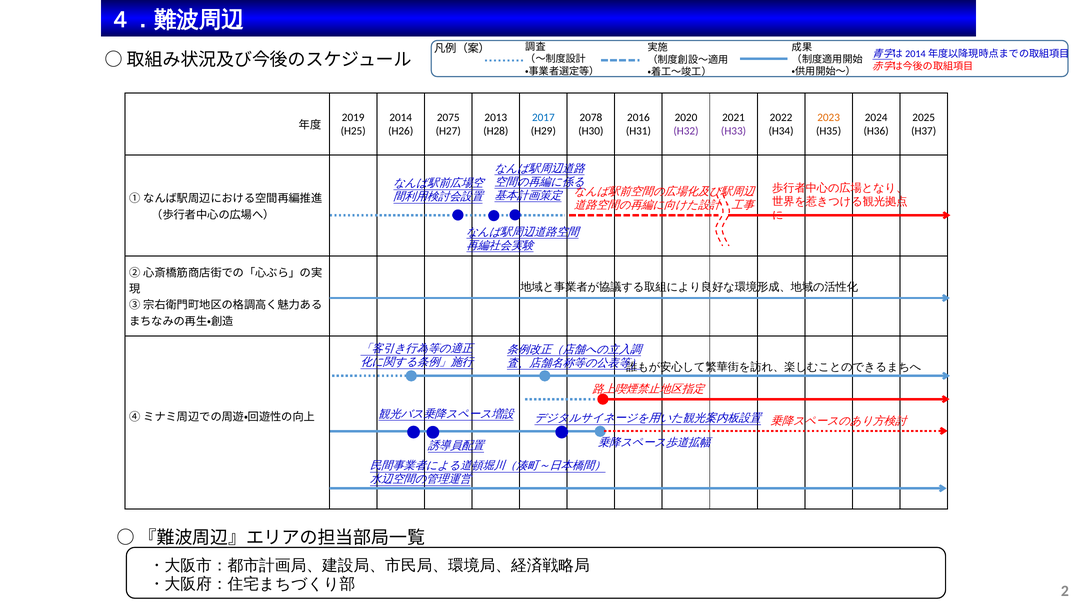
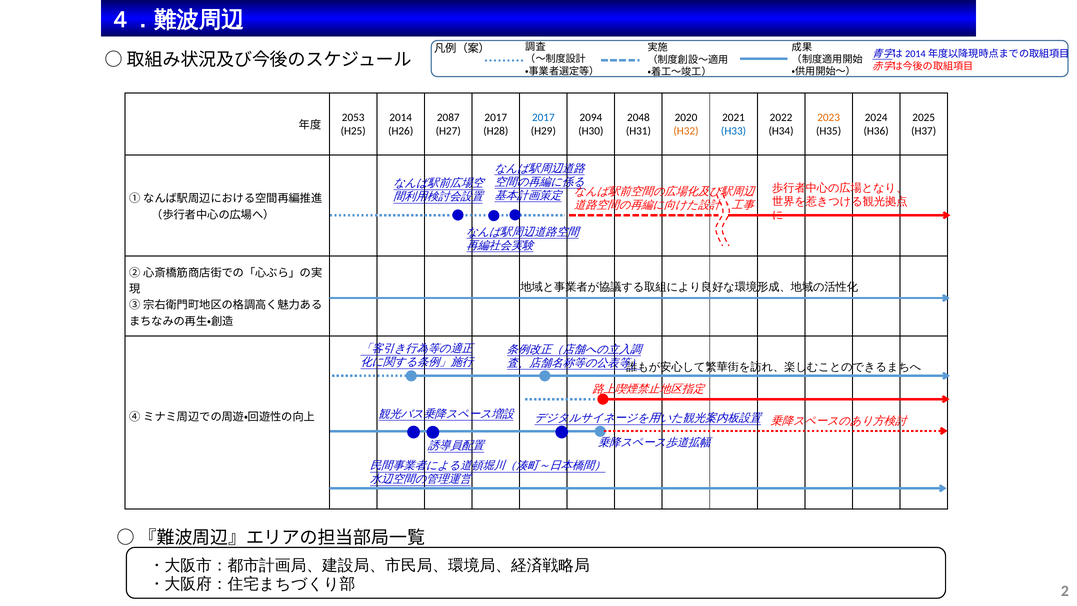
2019: 2019 -> 2053 (353, 117)
2075: 2075 -> 2087 (448, 117)
2013: 2013 -> 2017 (496, 117)
2078: 2078 -> 2094 (591, 117)
2016: 2016 -> 2048 (638, 117)
H32 colour: purple -> orange (686, 131)
H33 colour: purple -> blue (734, 131)
